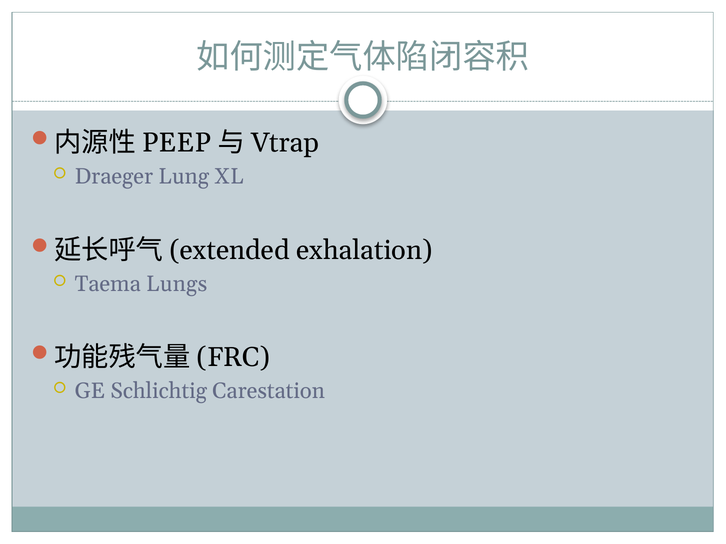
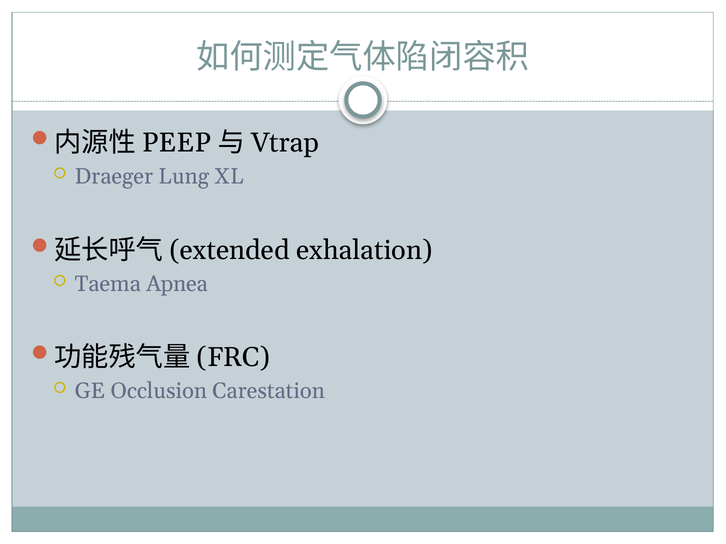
Lungs: Lungs -> Apnea (177, 284)
Schlichtig: Schlichtig -> Occlusion (159, 392)
